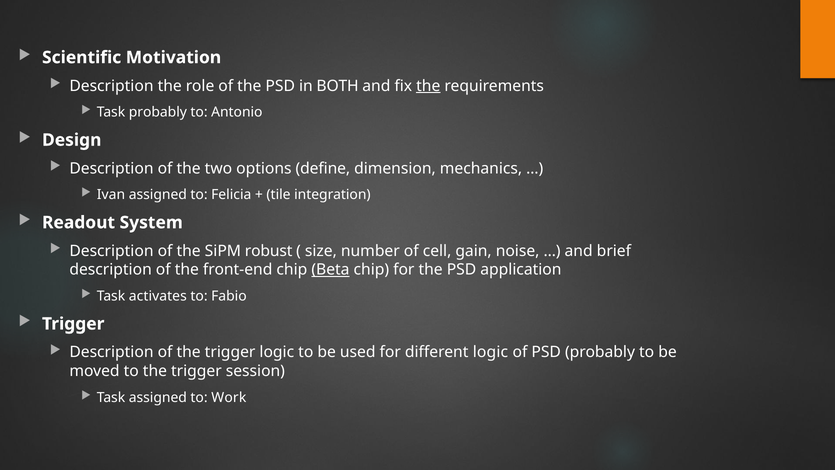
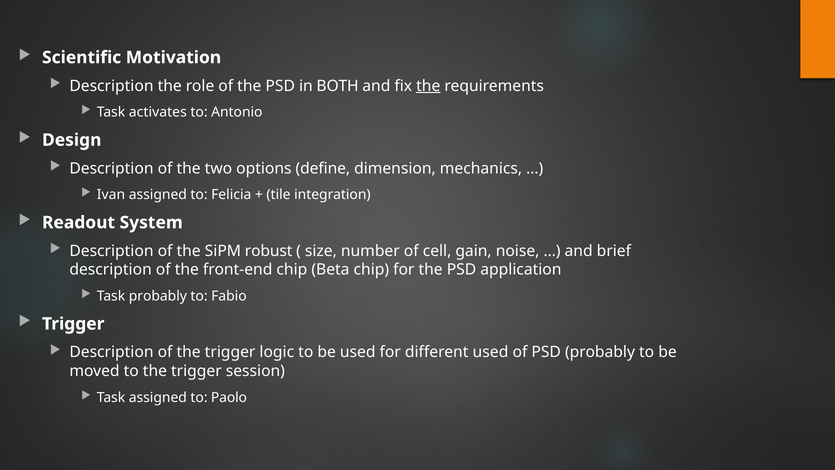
Task probably: probably -> activates (158, 112)
Beta underline: present -> none (330, 270)
Task activates: activates -> probably (158, 296)
different logic: logic -> used (490, 352)
Work: Work -> Paolo (229, 397)
